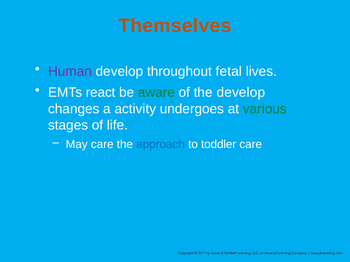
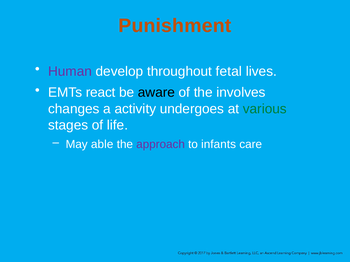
Themselves: Themselves -> Punishment (175, 26)
aware colour: green -> black (156, 93)
the develop: develop -> involves (241, 93)
May care: care -> able (102, 144)
approach colour: blue -> purple (161, 144)
toddler: toddler -> infants (219, 144)
